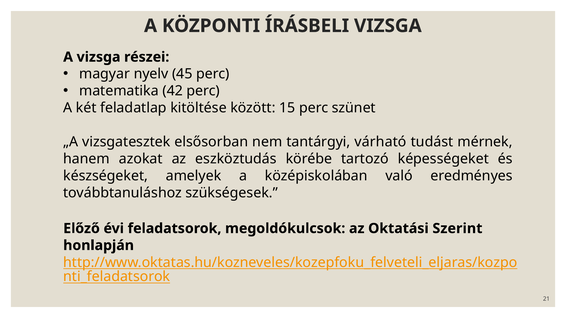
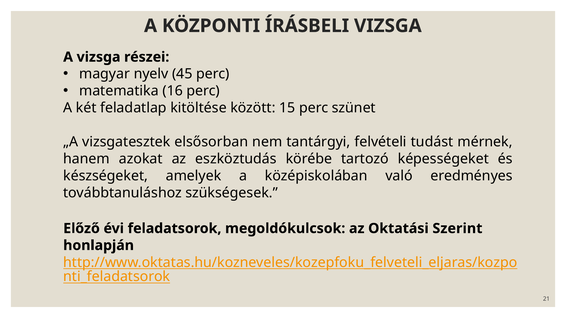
42: 42 -> 16 (173, 91)
várható: várható -> felvételi (381, 142)
